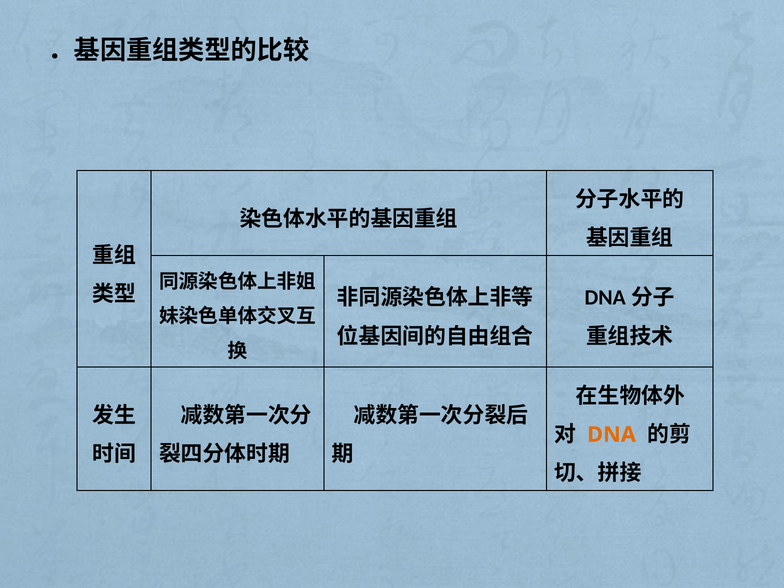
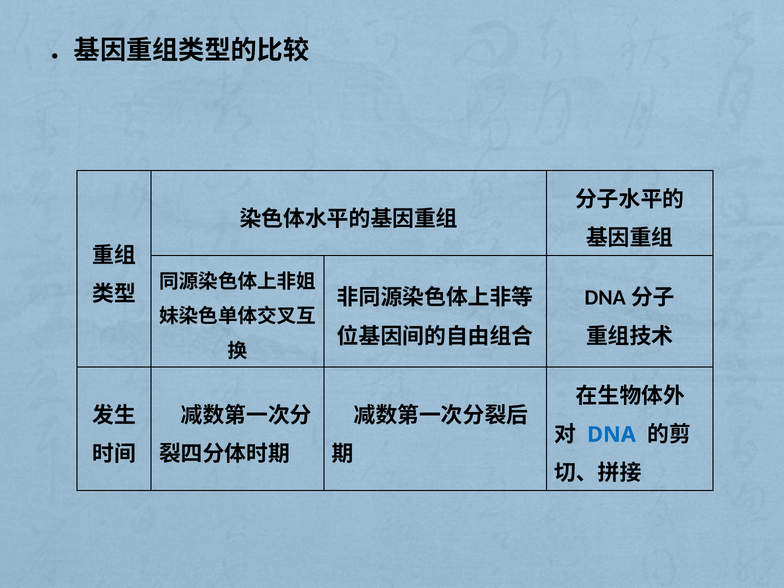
DNA colour: orange -> blue (611, 435)
